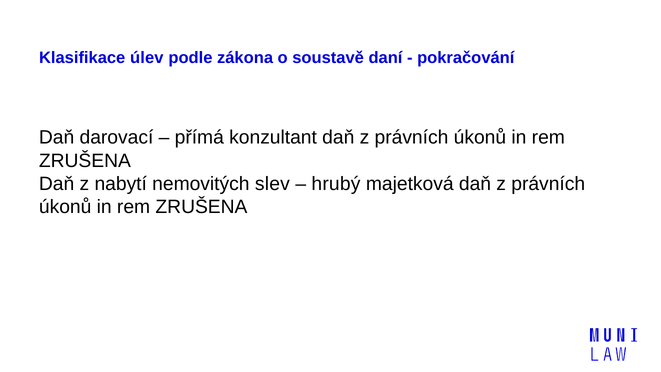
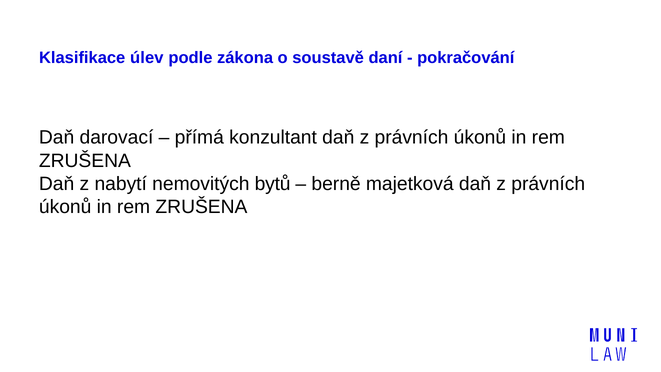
slev: slev -> bytů (273, 184)
hrubý: hrubý -> berně (336, 184)
